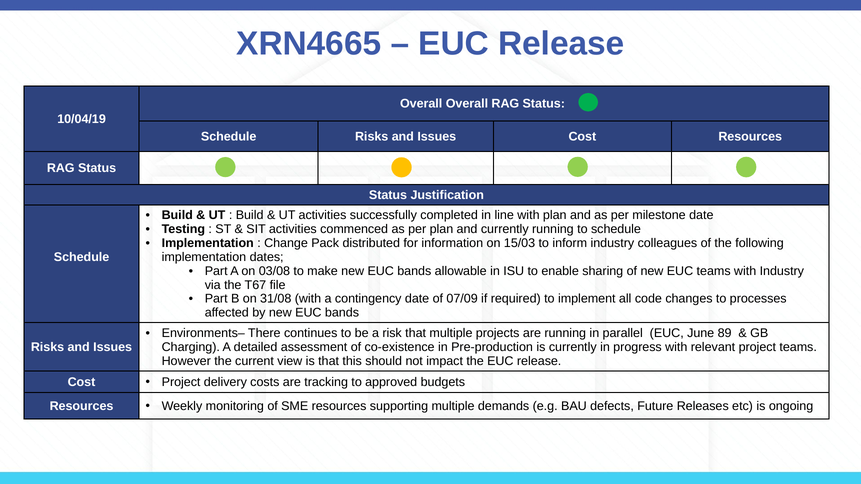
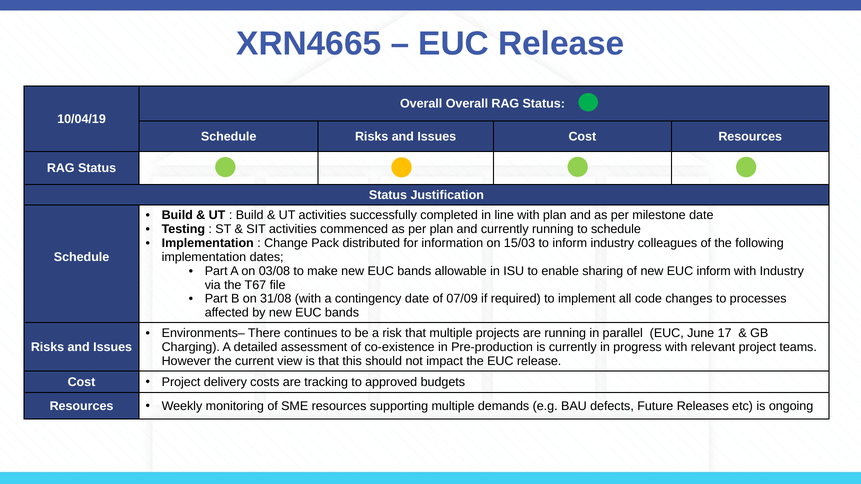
EUC teams: teams -> inform (714, 271)
89: 89 -> 17 (725, 333)
